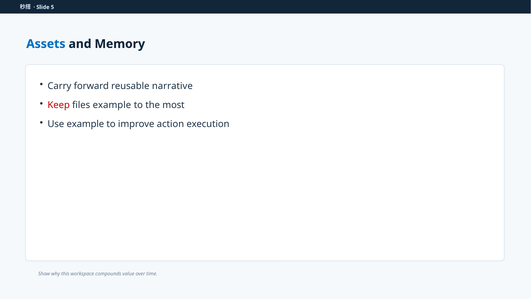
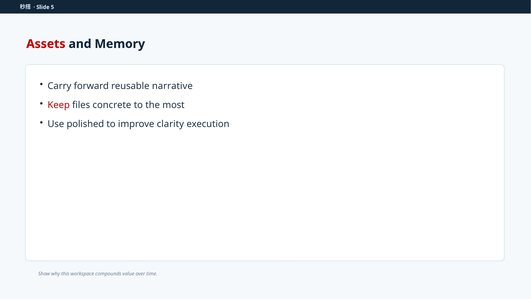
Assets colour: blue -> red (46, 44)
files example: example -> concrete (112, 105)
Use example: example -> polished (85, 124)
action: action -> clarity (170, 124)
